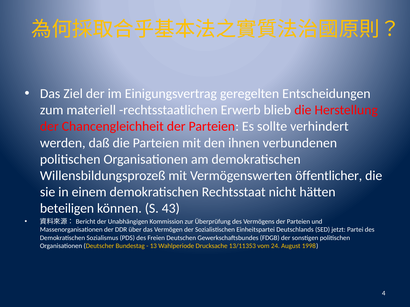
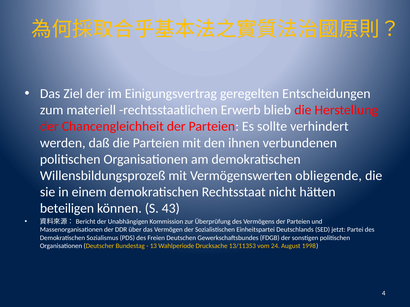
öffentlicher: öffentlicher -> obliegende (329, 176)
